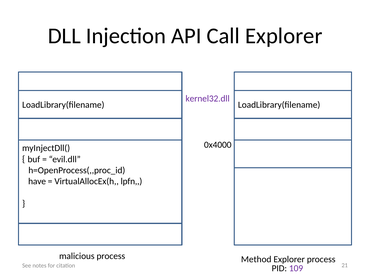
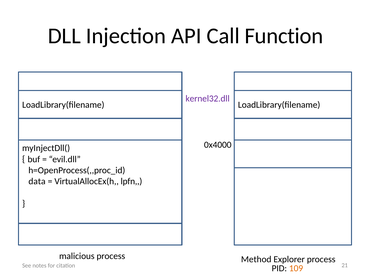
Call Explorer: Explorer -> Function (284, 36)
have: have -> data (37, 181)
109 colour: purple -> orange (296, 268)
